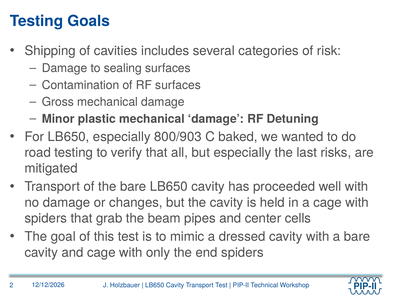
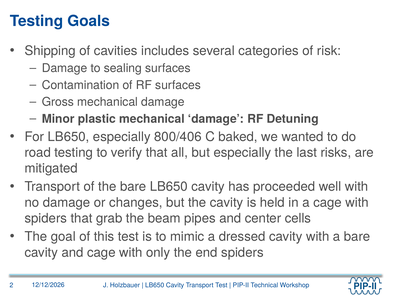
800/903: 800/903 -> 800/406 (178, 136)
